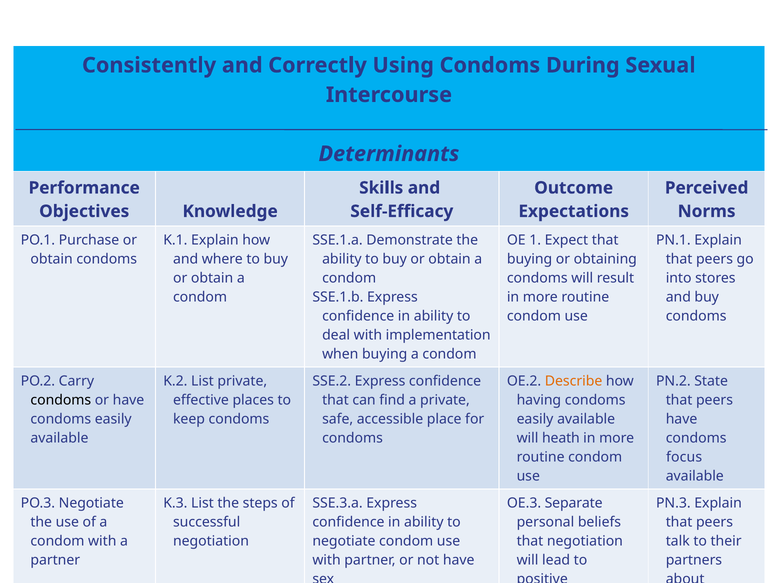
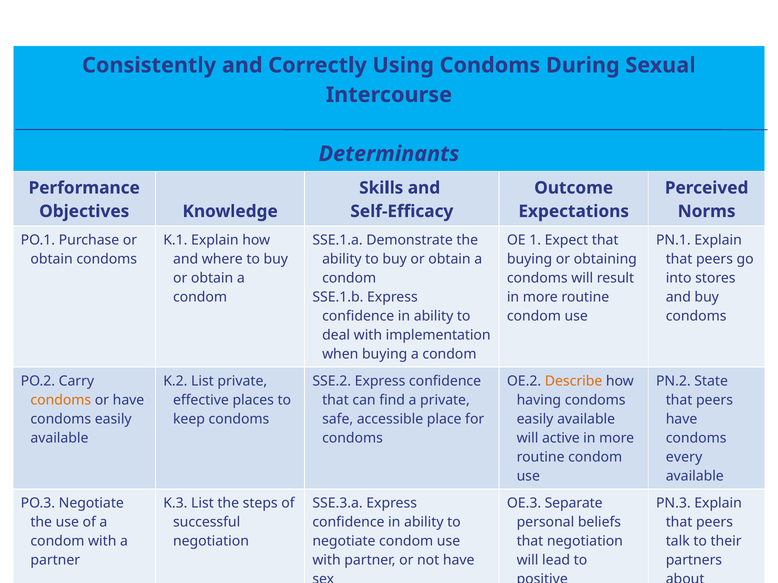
condoms colour: black -> orange (61, 401)
heath: heath -> active (561, 439)
focus: focus -> every (684, 458)
